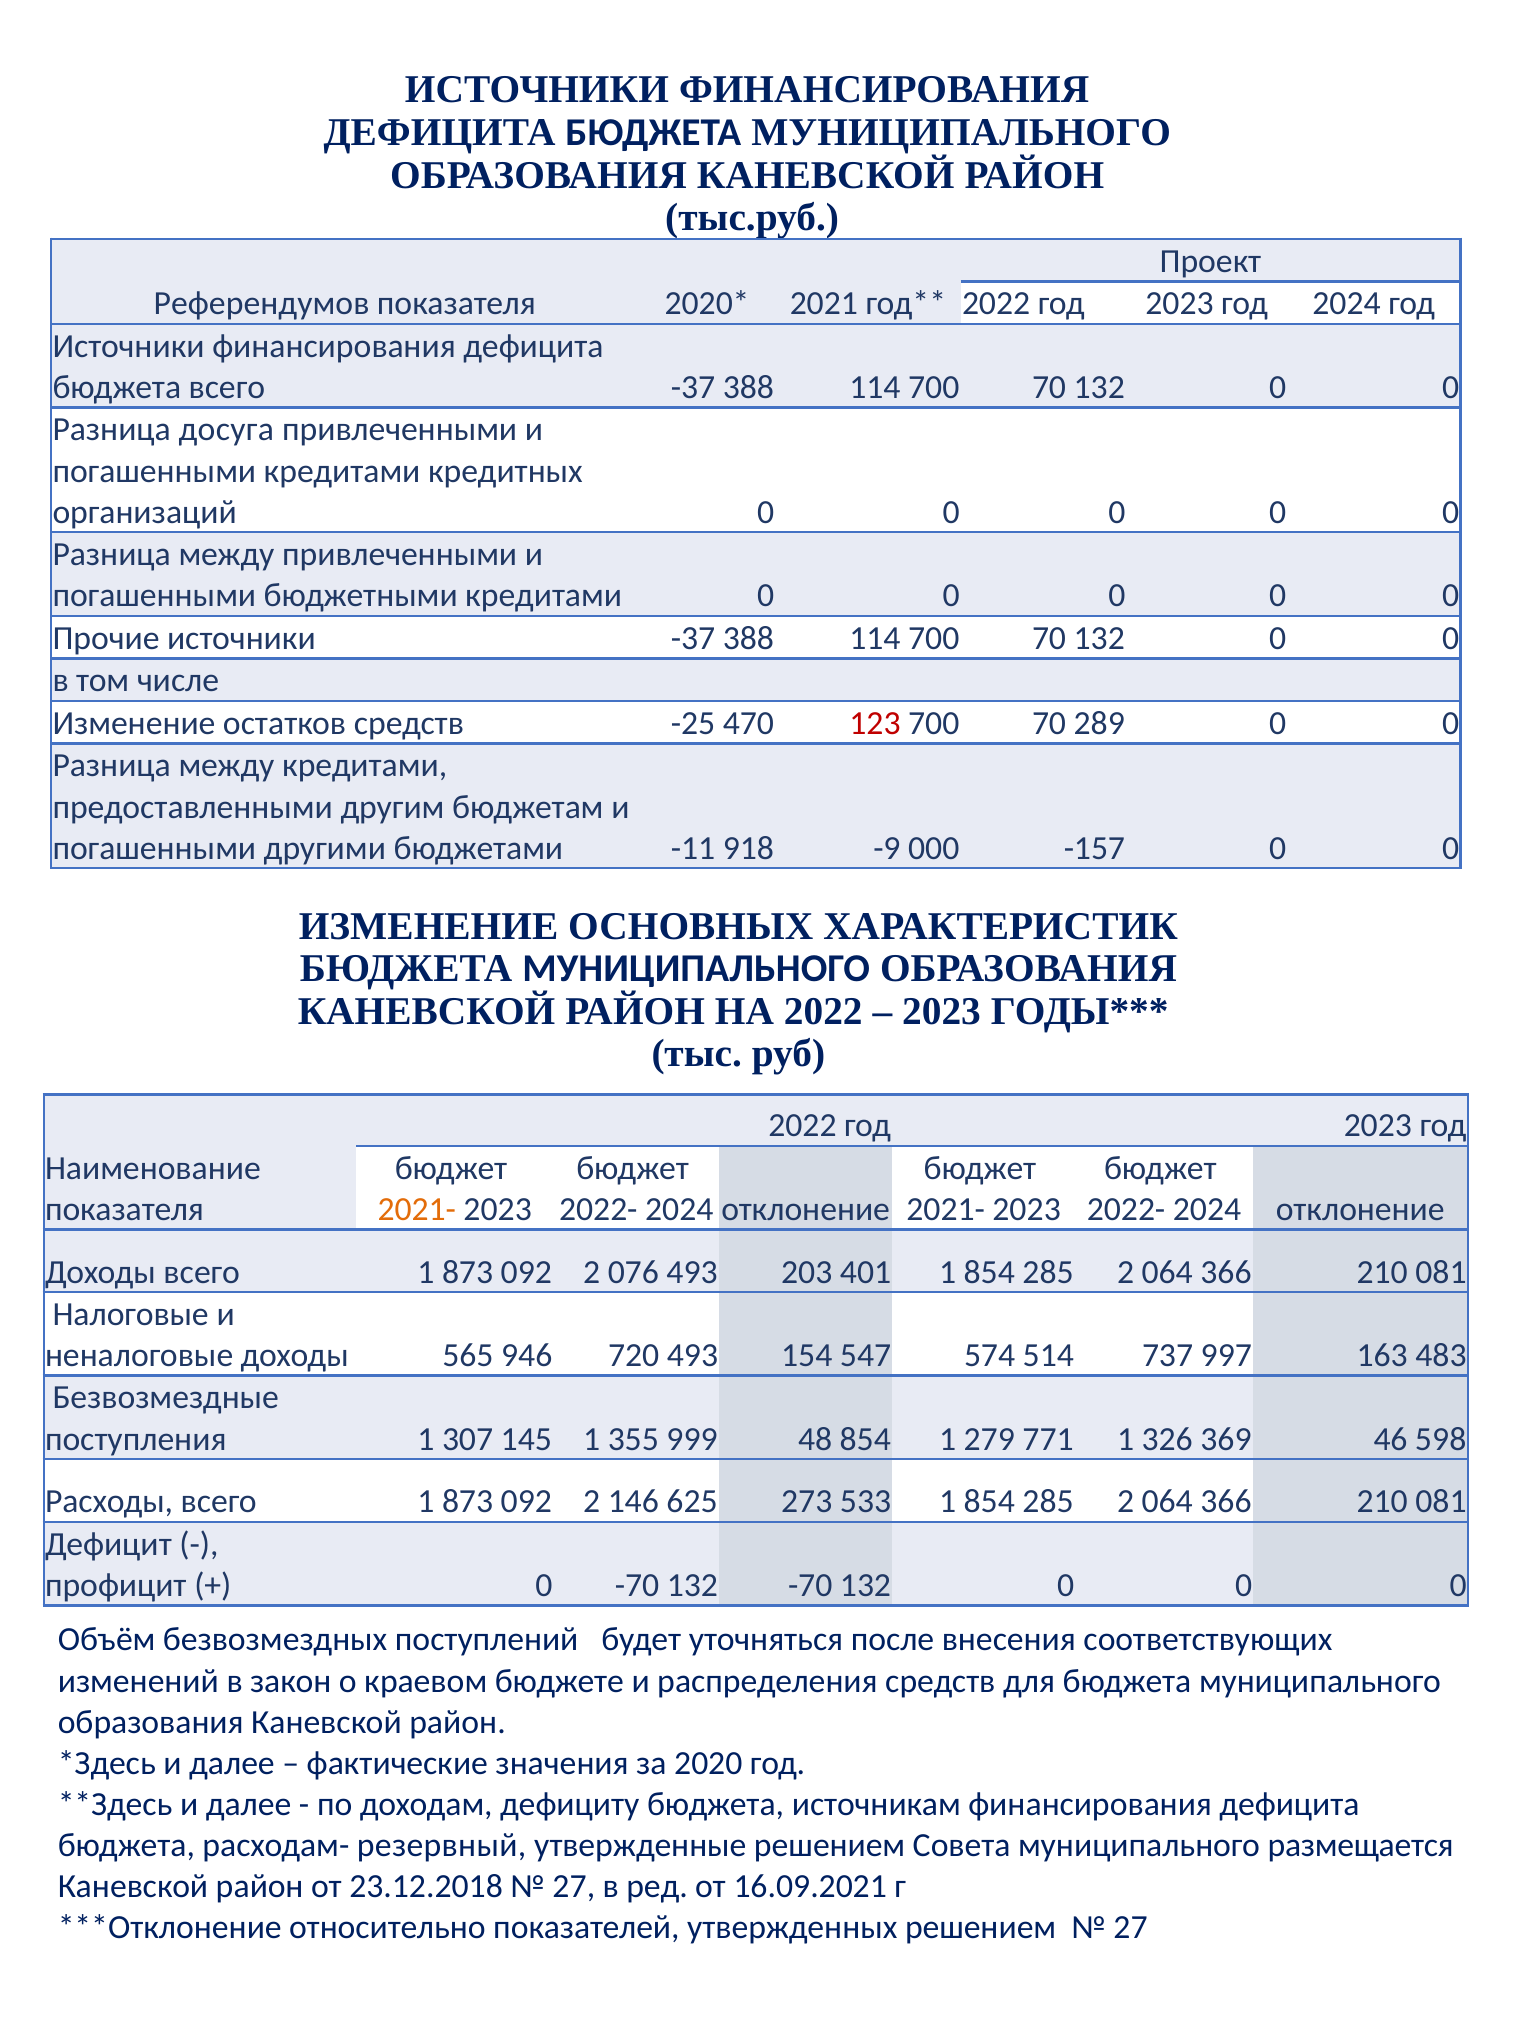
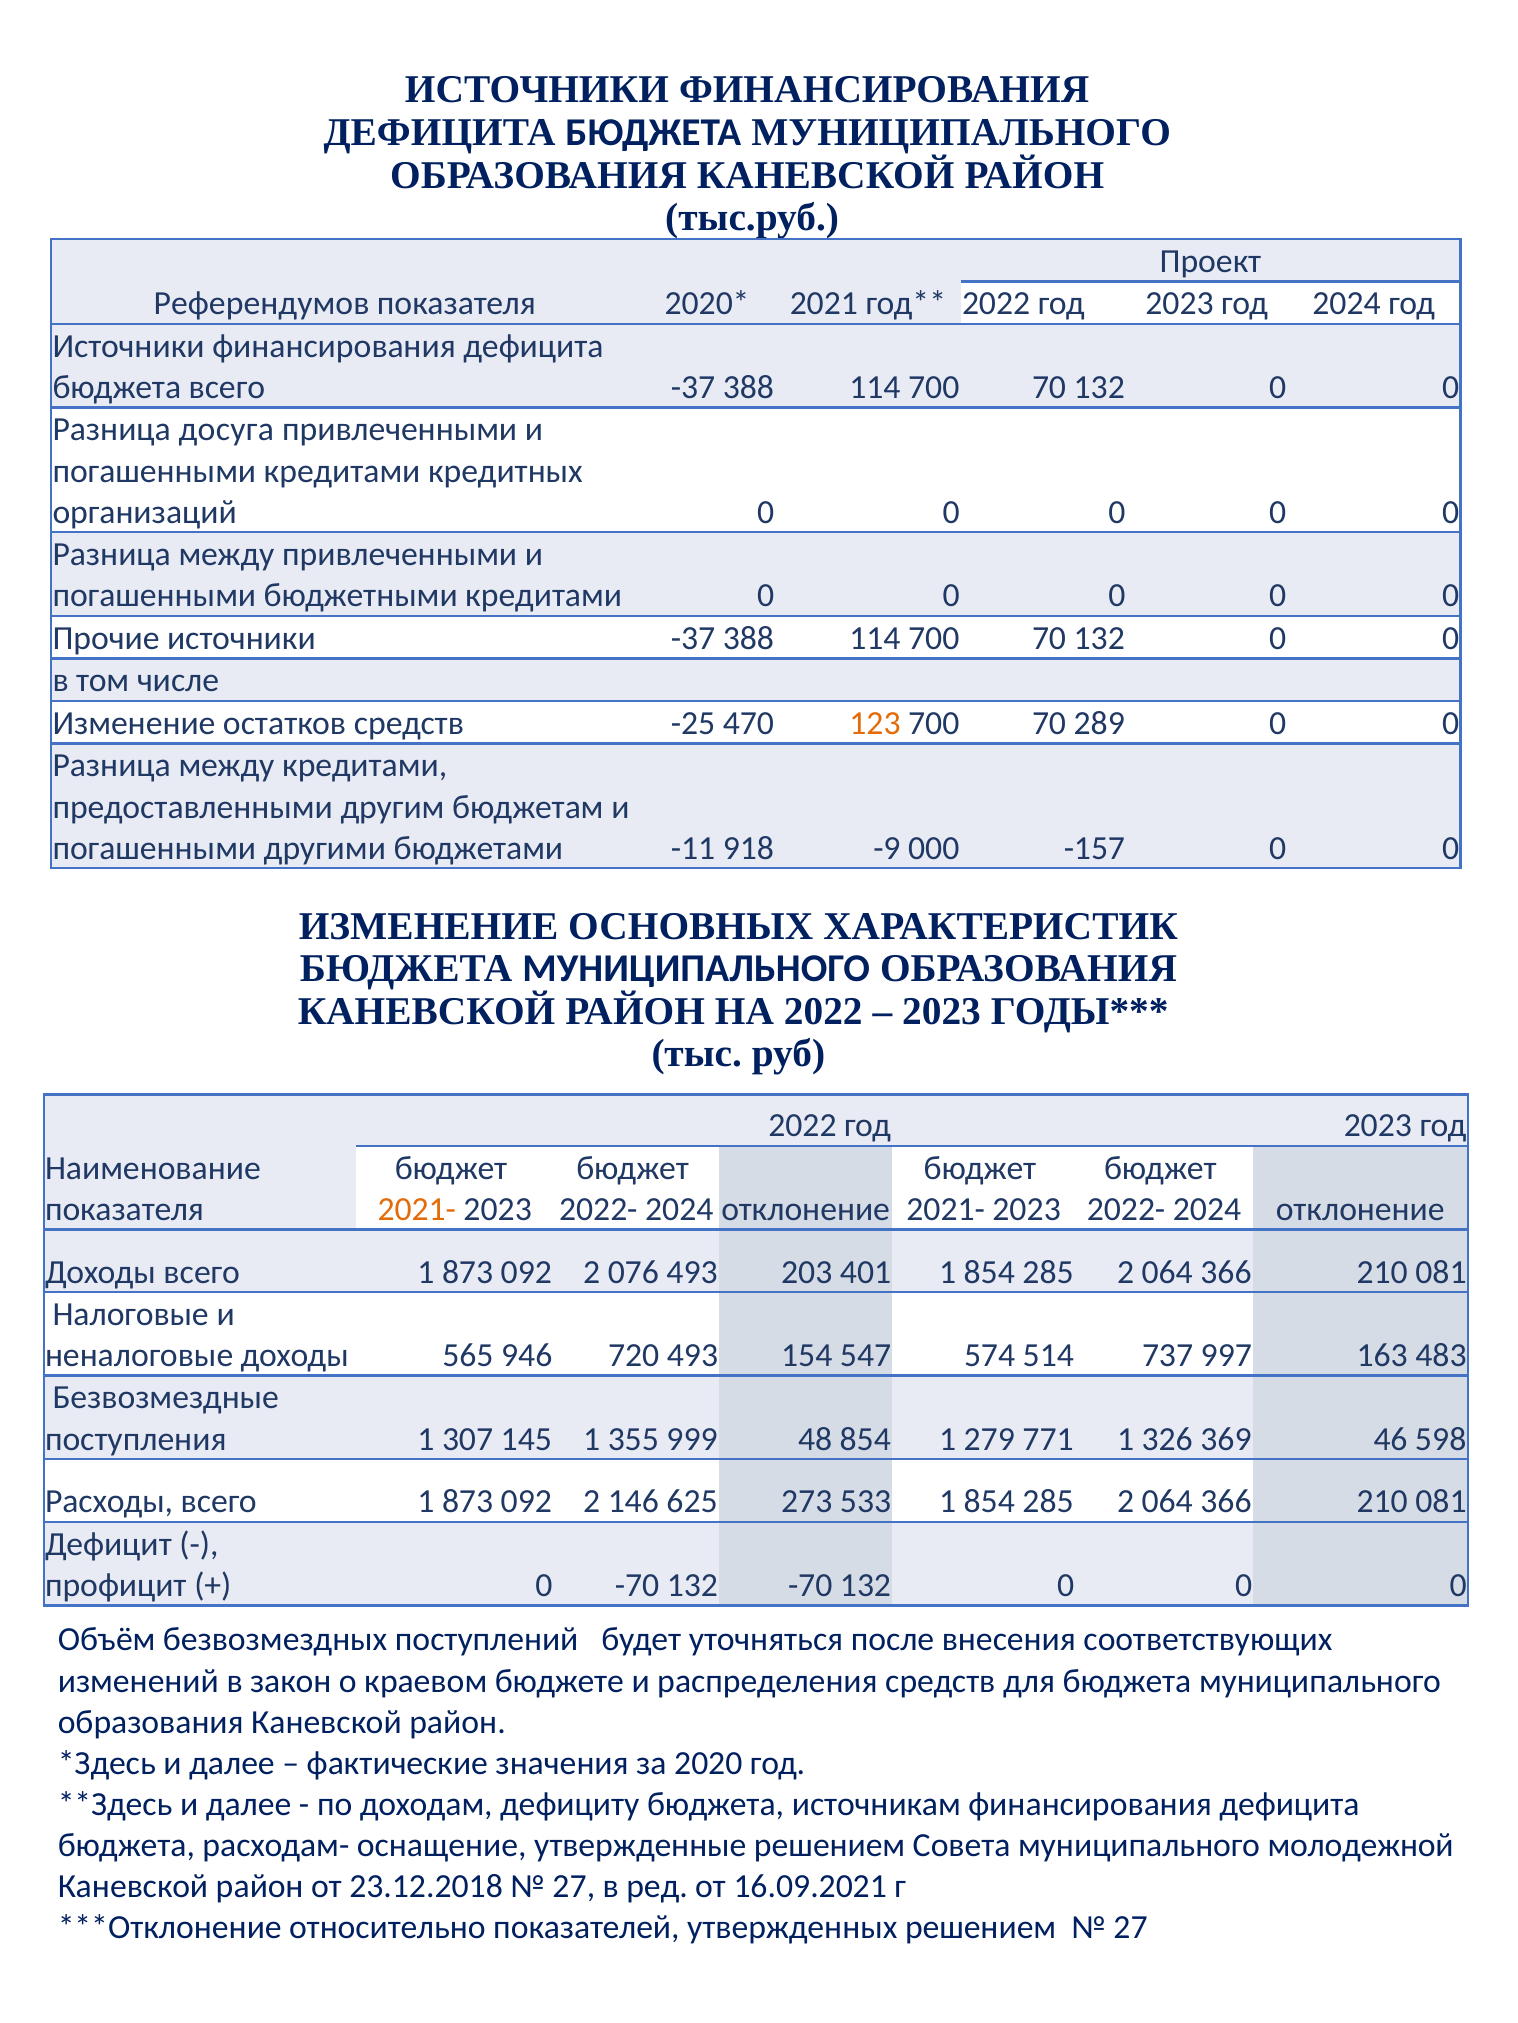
123 colour: red -> orange (875, 724)
резервный: резервный -> оснащение (442, 1846)
размещается: размещается -> молодежной (1361, 1846)
